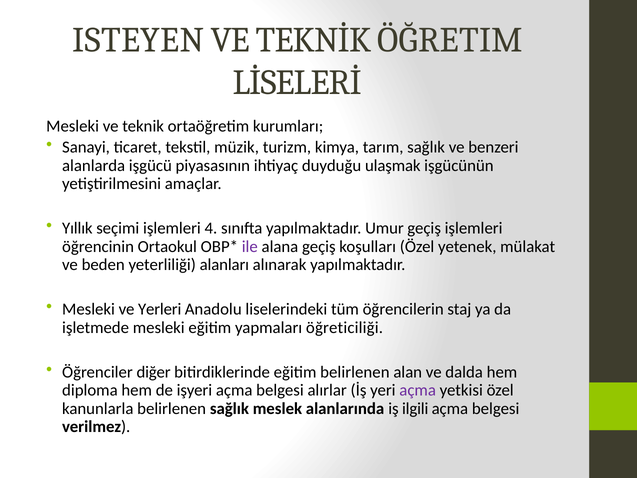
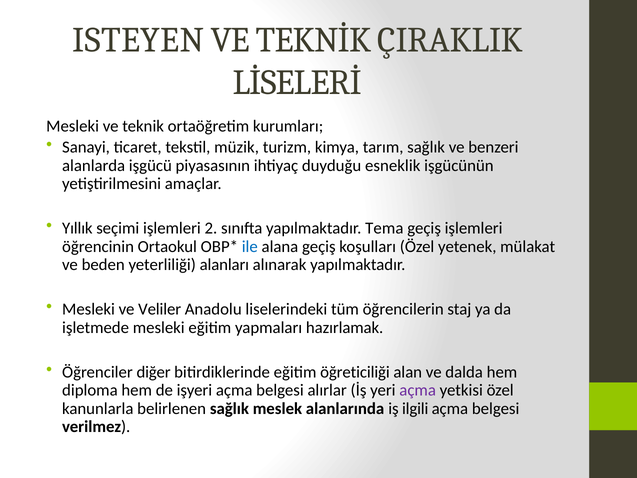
ÖĞRETIM: ÖĞRETIM -> ÇIRAKLIK (450, 40)
ulaşmak: ulaşmak -> esneklik (393, 165)
4: 4 -> 2 (211, 228)
Umur: Umur -> Tema (384, 228)
ile colour: purple -> blue (250, 246)
Yerleri: Yerleri -> Veliler (160, 309)
öğreticiliği: öğreticiliği -> hazırlamak (345, 327)
eğitim belirlenen: belirlenen -> öğreticiliği (355, 372)
